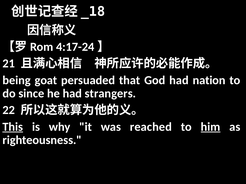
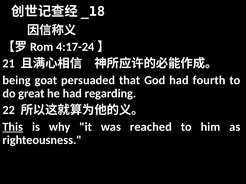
nation: nation -> fourth (209, 80)
since: since -> great (31, 94)
strangers: strangers -> regarding (110, 94)
him underline: present -> none (211, 127)
